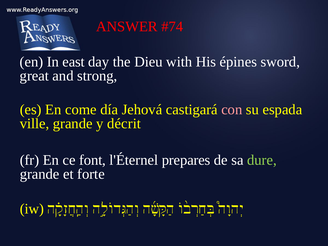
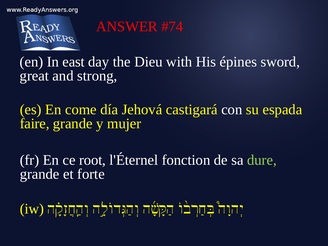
con colour: pink -> white (232, 109)
ville: ville -> faire (35, 123)
décrit: décrit -> mujer (124, 123)
font: font -> root (93, 160)
prepares: prepares -> fonction (186, 160)
